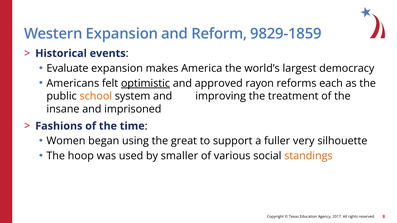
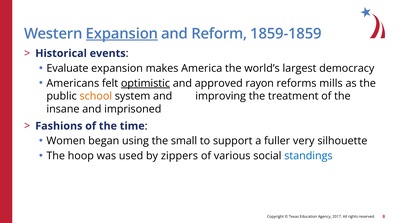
Expansion underline: none -> present (122, 34)
9829-1859: 9829-1859 -> 1859-1859 (286, 34)
each: each -> mills (331, 83)
great: great -> small (184, 141)
smaller: smaller -> zippers (179, 156)
standings colour: orange -> blue (308, 156)
